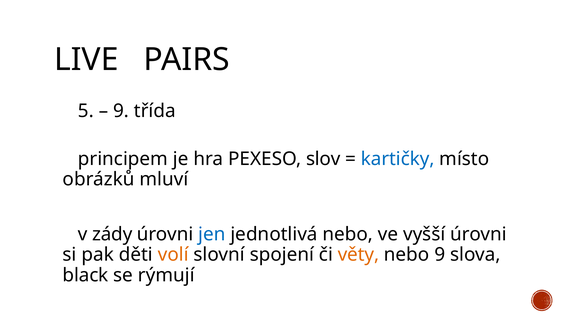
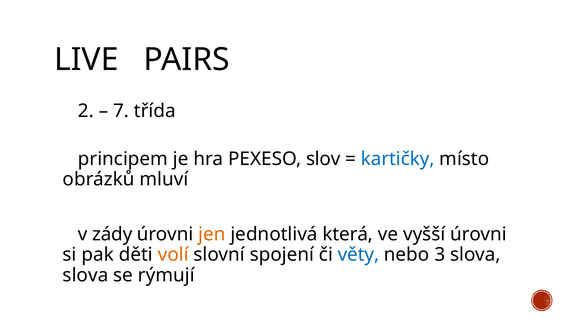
5: 5 -> 2 (86, 111)
9: 9 -> 7 (121, 111)
jen colour: blue -> orange (212, 235)
jednotlivá nebo: nebo -> která (348, 235)
věty colour: orange -> blue (358, 255)
nebo 9: 9 -> 3 (440, 255)
black: black -> slova (85, 276)
